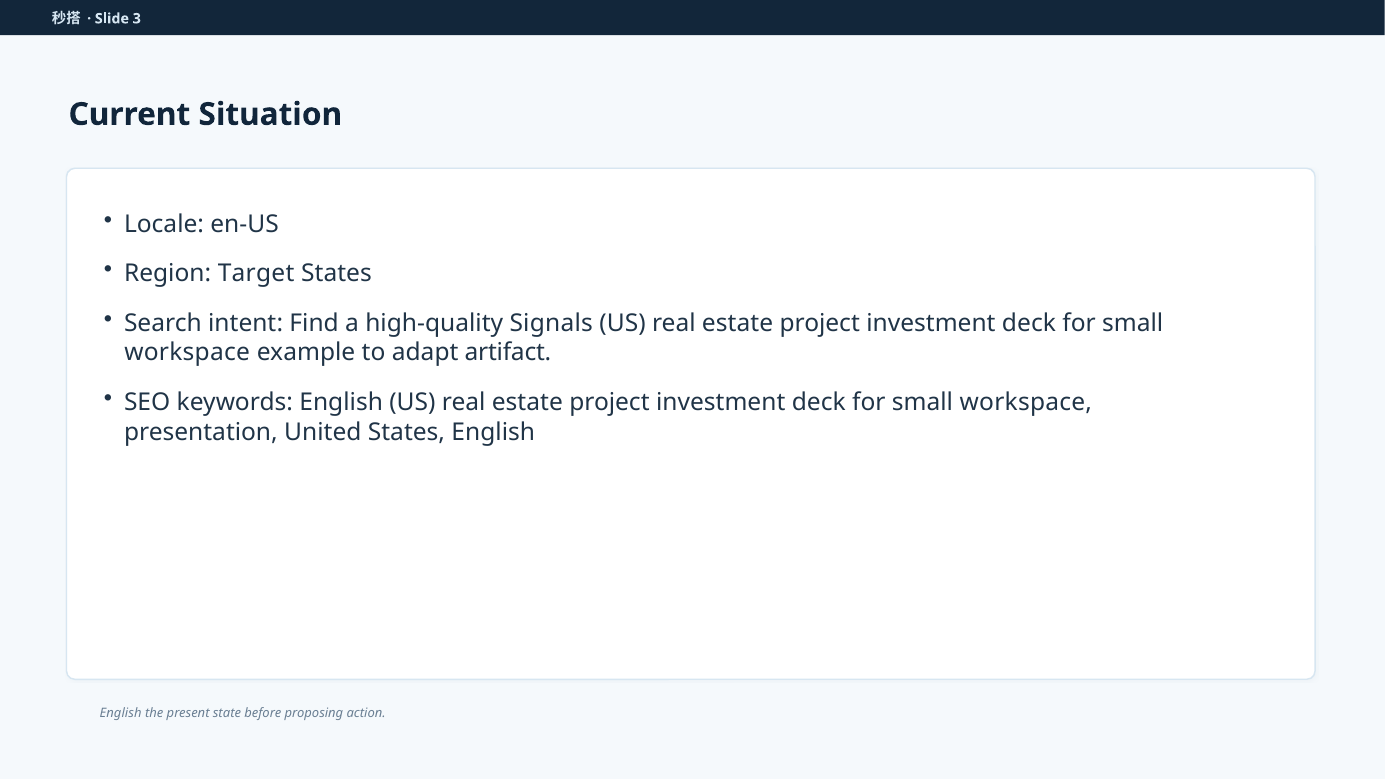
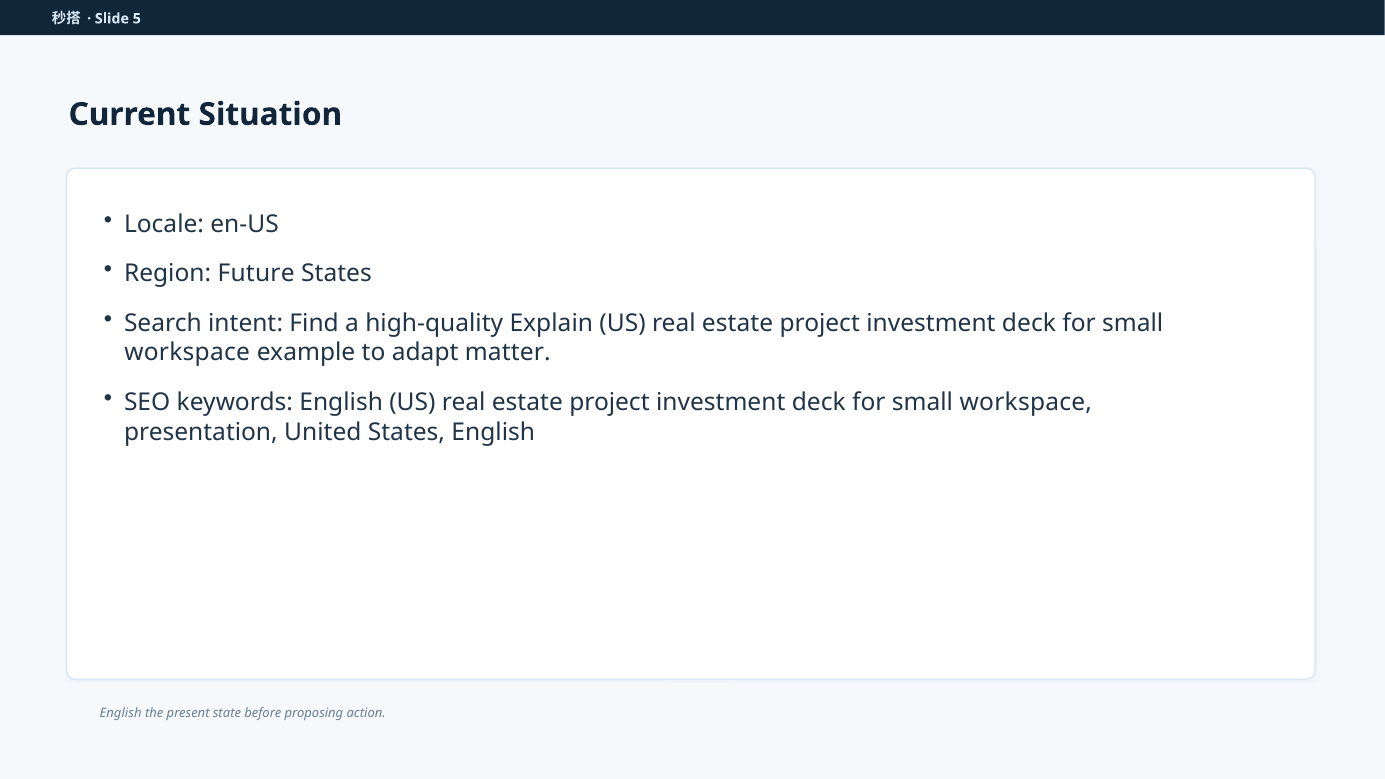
3: 3 -> 5 (137, 19)
Target: Target -> Future (256, 274)
Signals: Signals -> Explain (551, 323)
artifact: artifact -> matter (508, 353)
